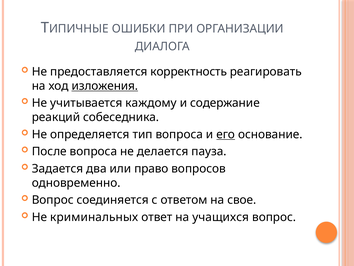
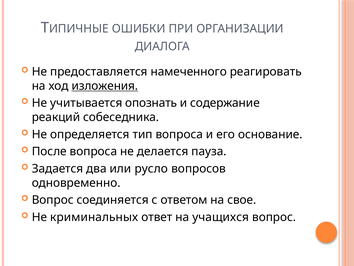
корректность: корректность -> намеченного (189, 72)
каждому: каждому -> опознать (151, 103)
его underline: present -> none (226, 134)
право: право -> русло (151, 168)
